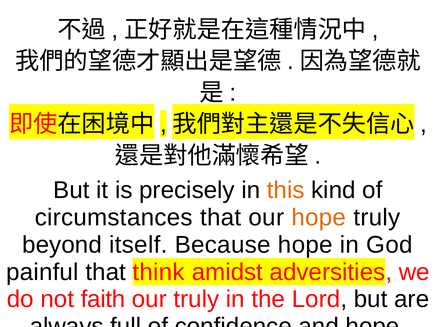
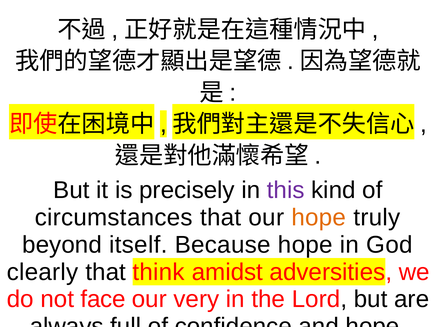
this colour: orange -> purple (286, 190)
painful: painful -> clearly (42, 272)
faith: faith -> face (103, 299)
our truly: truly -> very (196, 299)
